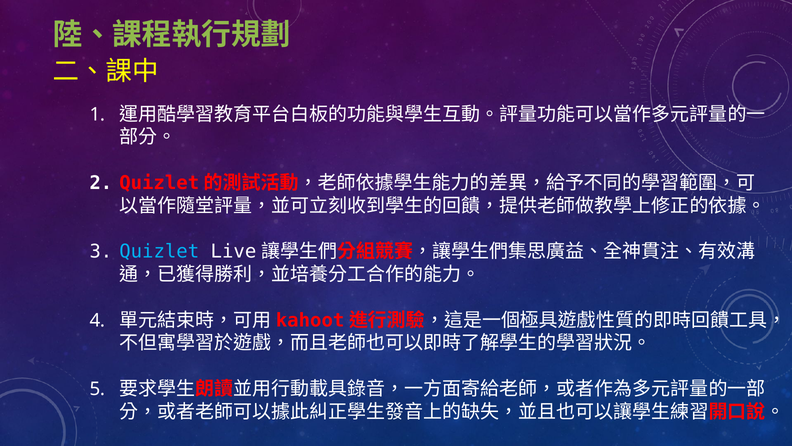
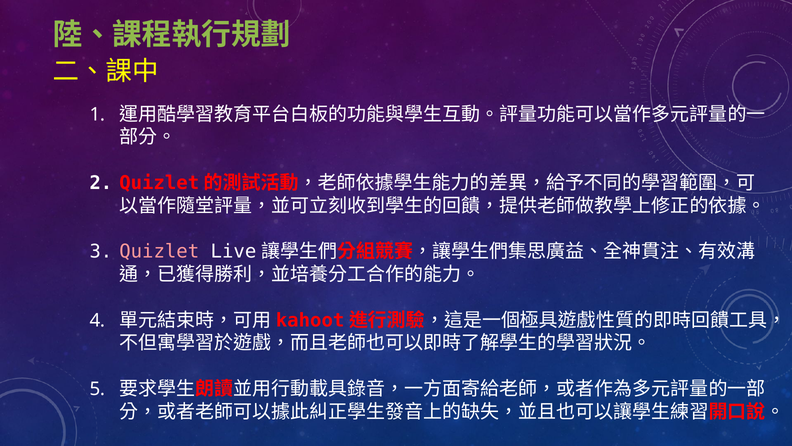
Quizlet colour: light blue -> pink (159, 251)
